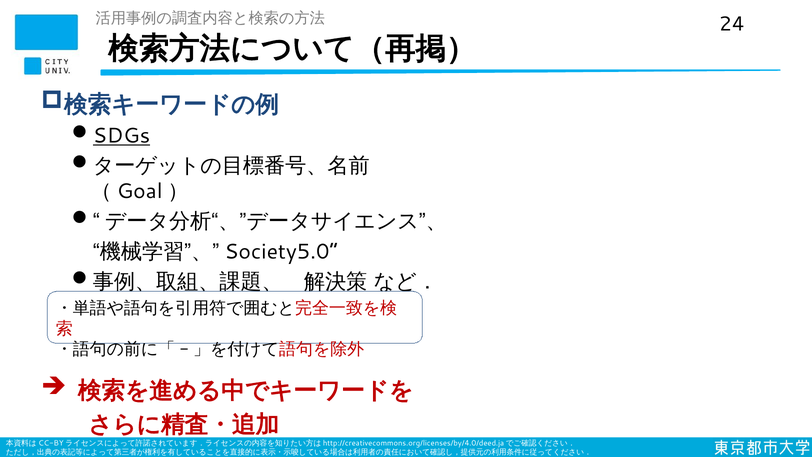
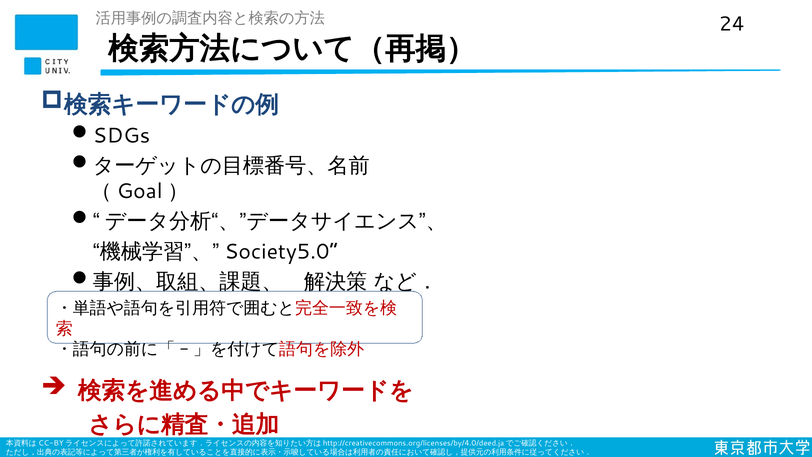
SDGs underline: present -> none (121, 136)
